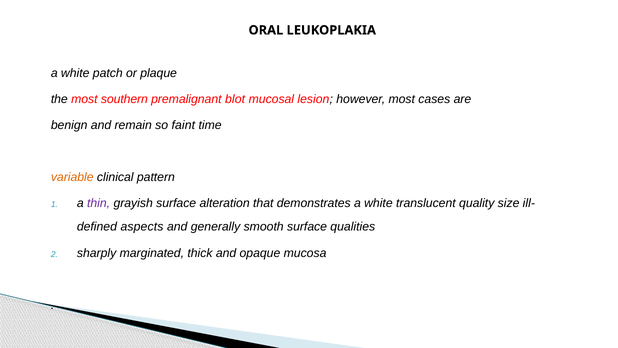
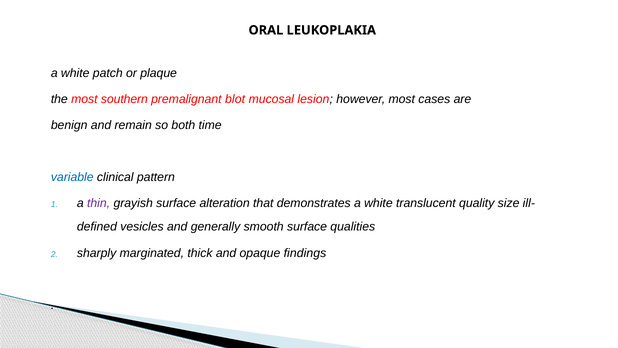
faint: faint -> both (183, 125)
variable colour: orange -> blue (72, 177)
aspects: aspects -> vesicles (142, 227)
mucosa: mucosa -> findings (305, 253)
